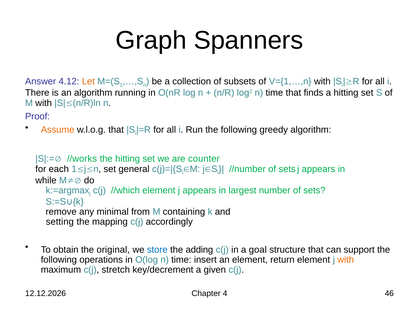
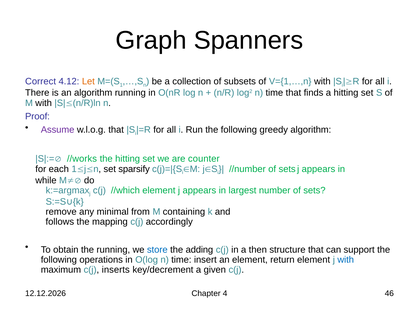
Answer: Answer -> Correct (41, 82)
Assume colour: orange -> purple (58, 130)
general: general -> sparsify (134, 169)
setting: setting -> follows (60, 222)
the original: original -> running (113, 250)
goal: goal -> then (258, 250)
with colour: orange -> blue (346, 260)
stretch: stretch -> inserts (116, 270)
